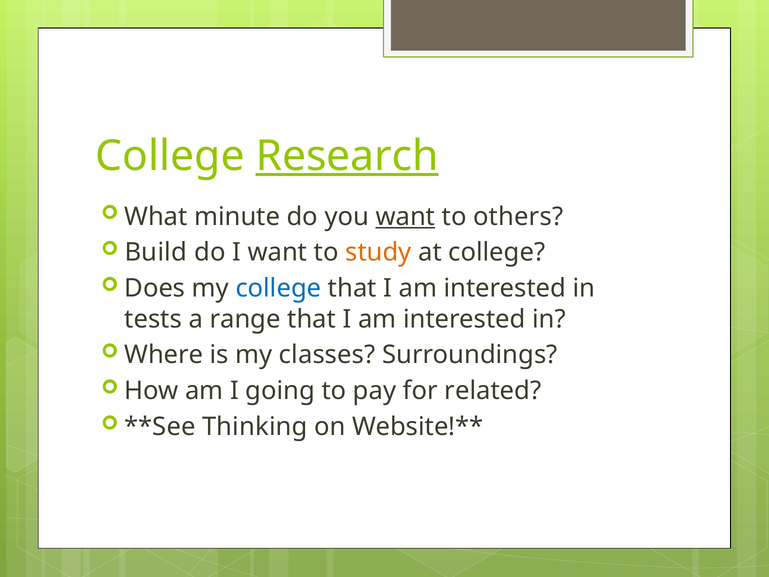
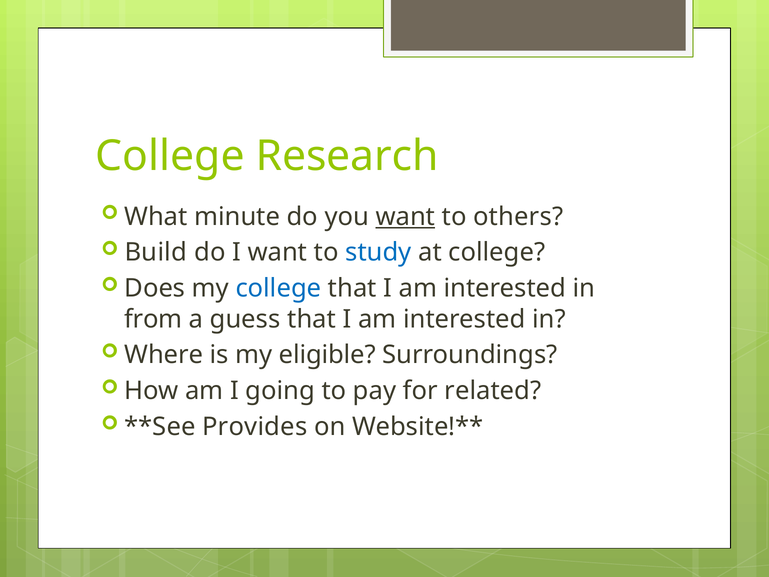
Research underline: present -> none (347, 156)
study colour: orange -> blue (378, 252)
tests: tests -> from (153, 319)
range: range -> guess (245, 319)
classes: classes -> eligible (327, 355)
Thinking: Thinking -> Provides (255, 427)
